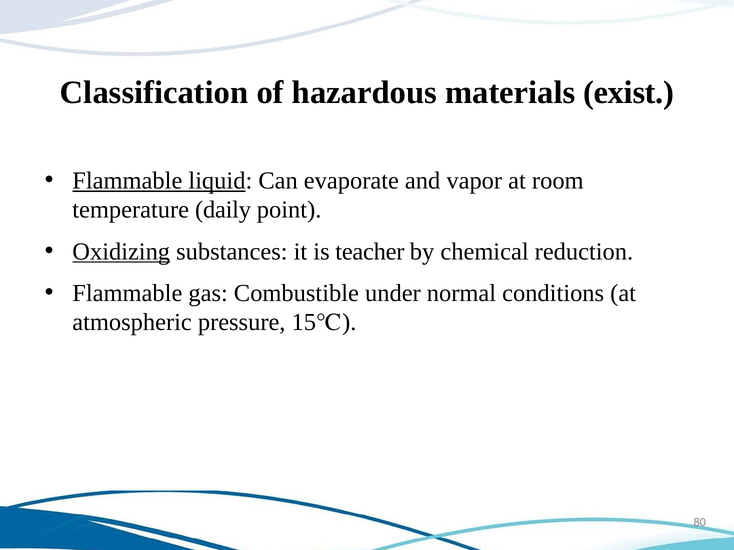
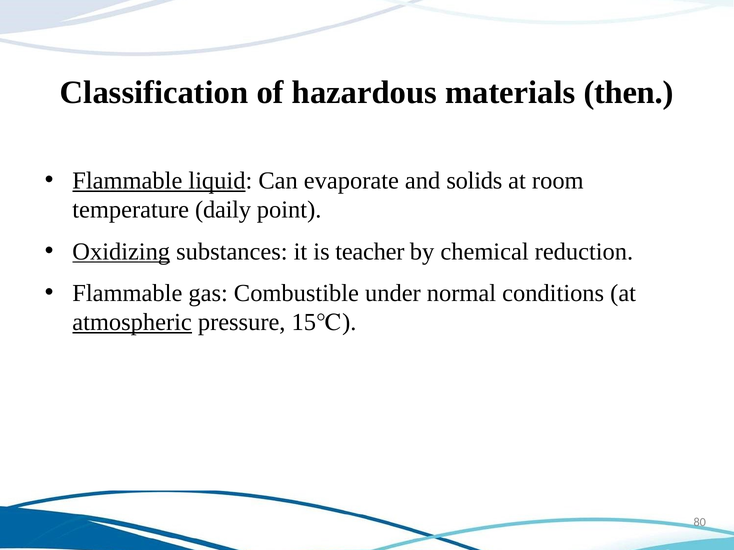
exist: exist -> then (629, 93)
vapor: vapor -> solids (474, 181)
atmospheric underline: none -> present (132, 323)
